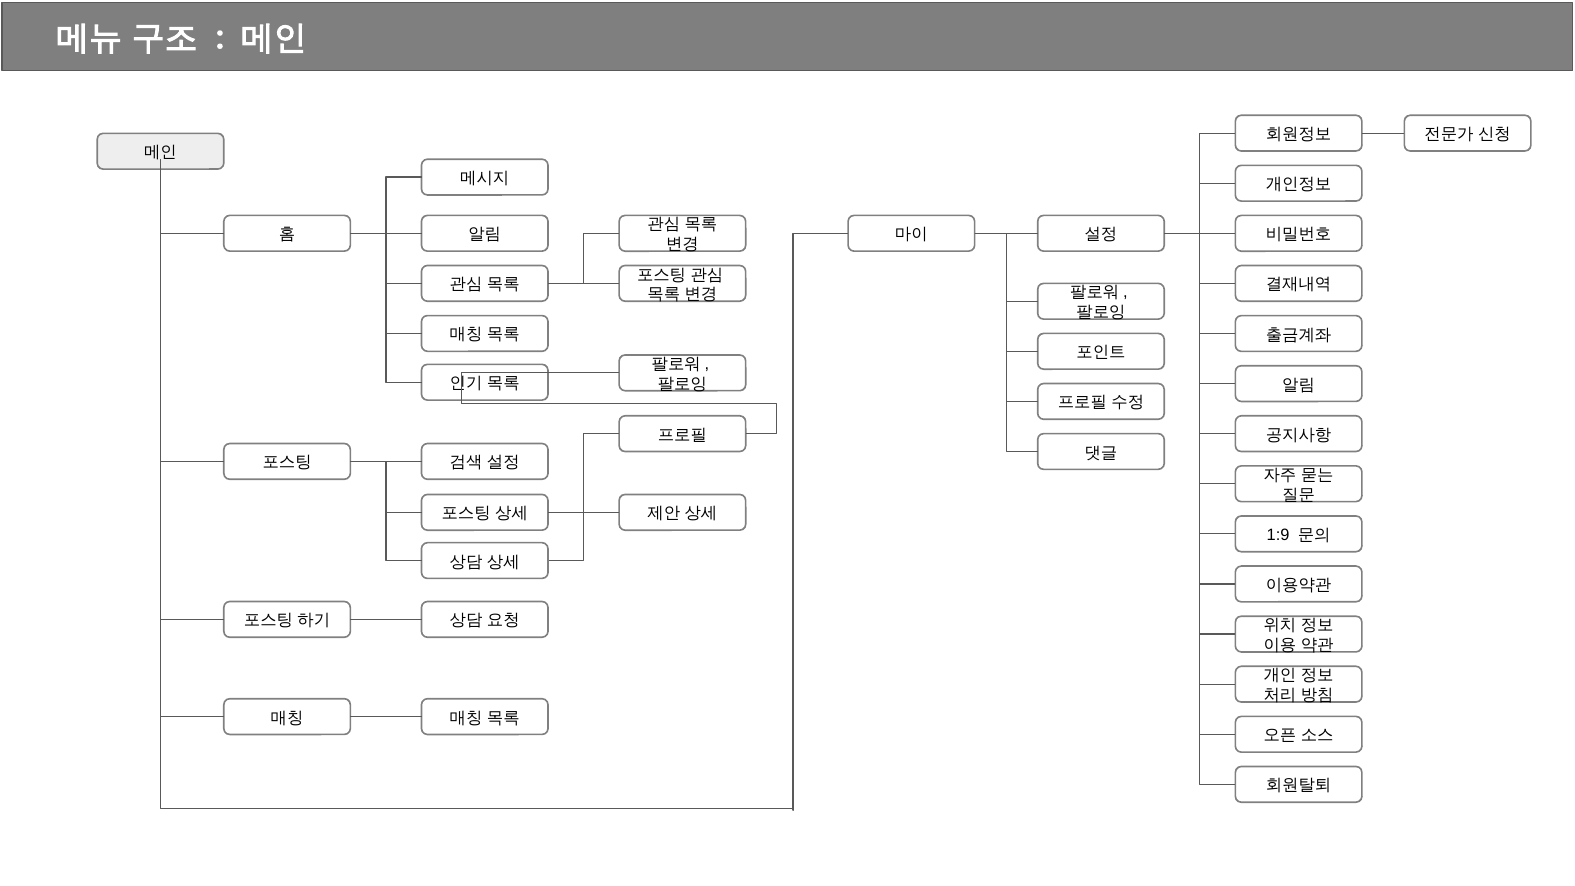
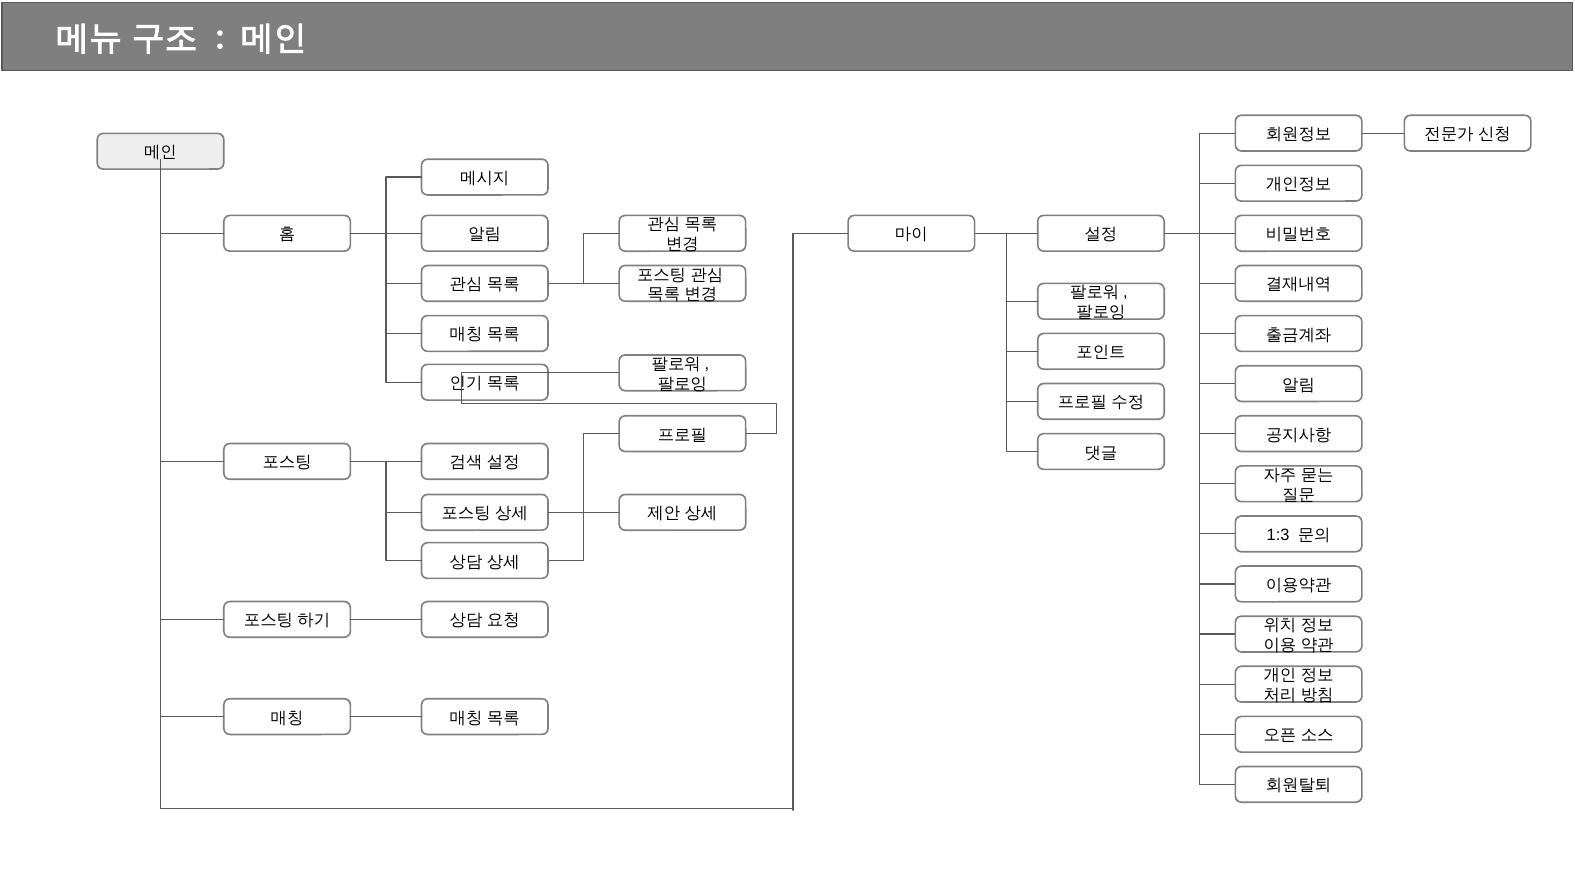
1:9: 1:9 -> 1:3 (1278, 535)
